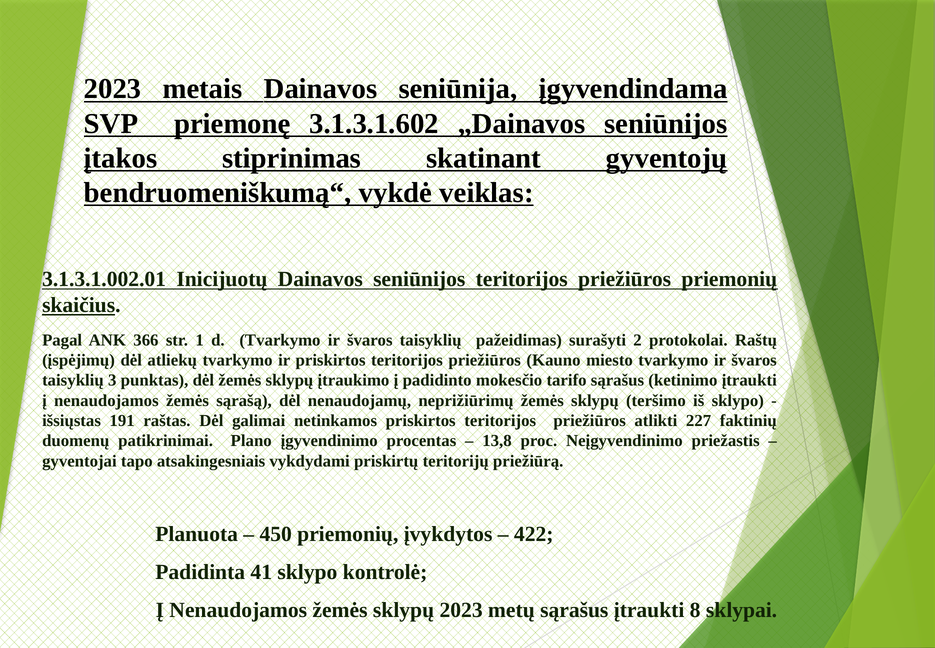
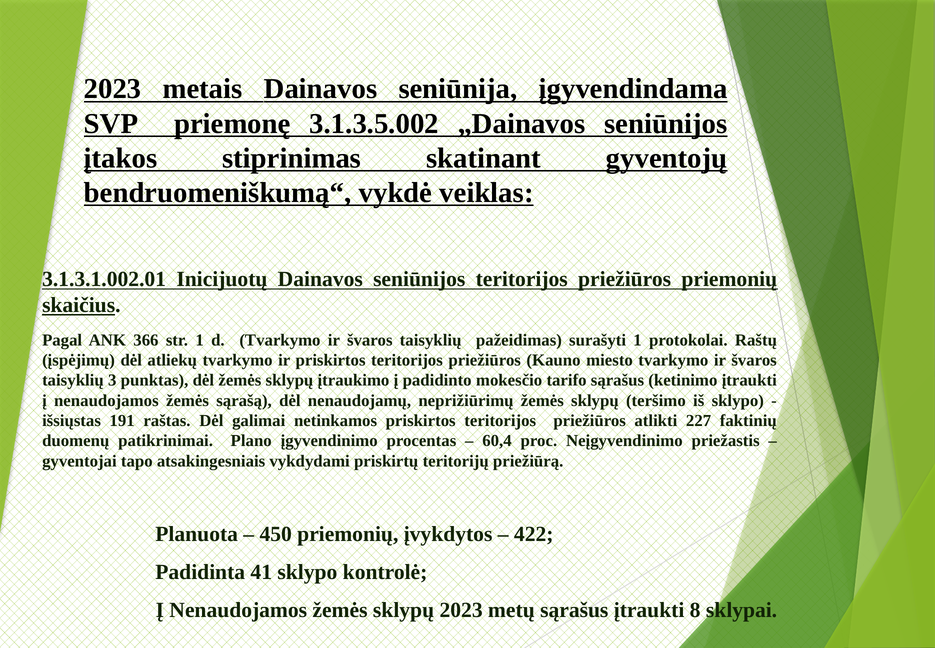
3.1.3.1.602: 3.1.3.1.602 -> 3.1.3.5.002 (374, 123)
surašyti 2: 2 -> 1 (638, 340)
13,8: 13,8 -> 60,4 (497, 440)
